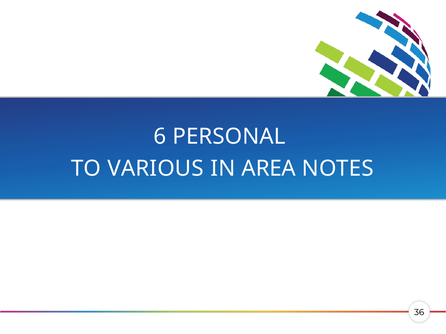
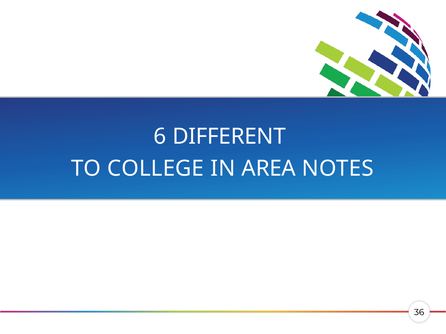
PERSONAL: PERSONAL -> DIFFERENT (229, 137)
VARIOUS: VARIOUS -> COLLEGE (156, 169)
